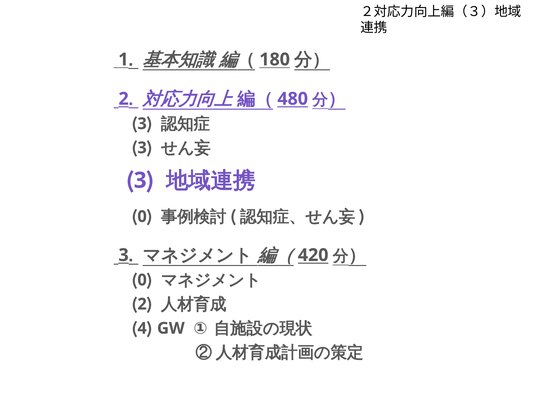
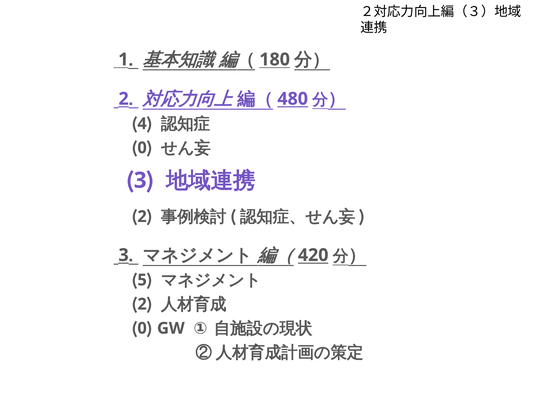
3: 3 -> 4 (142, 124)
3: 3 -> 0 (142, 148)
0: 0 -> 2 (142, 217)
0: 0 -> 5 (142, 280)
4: 4 -> 0 (142, 328)
